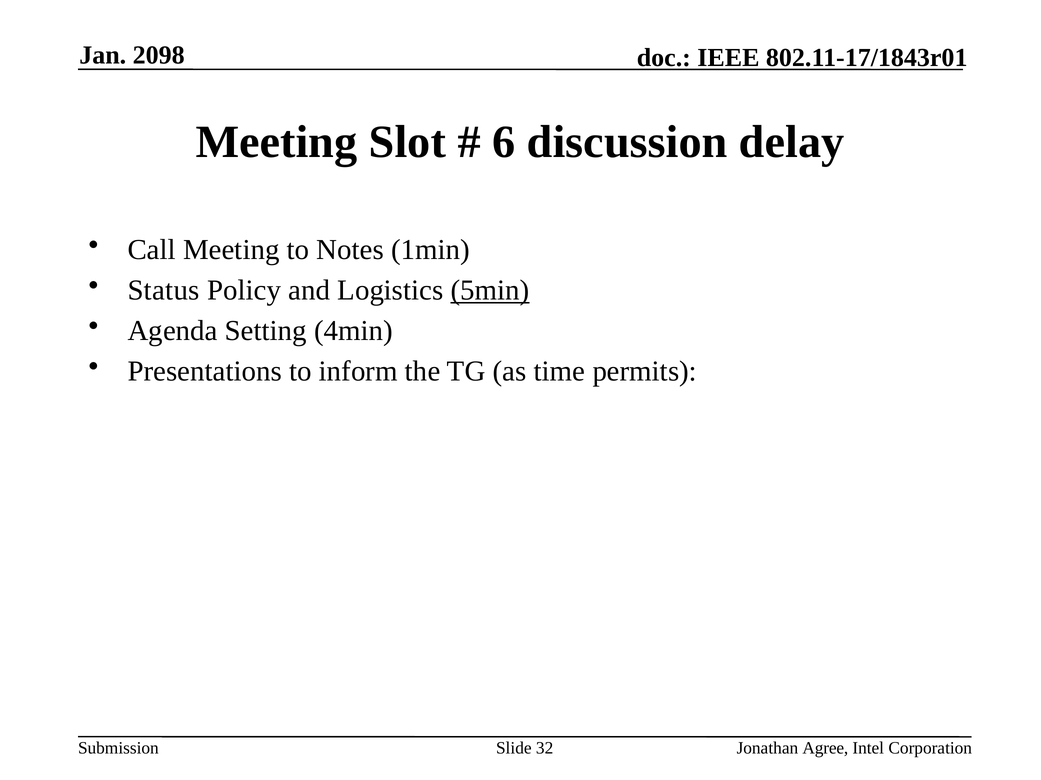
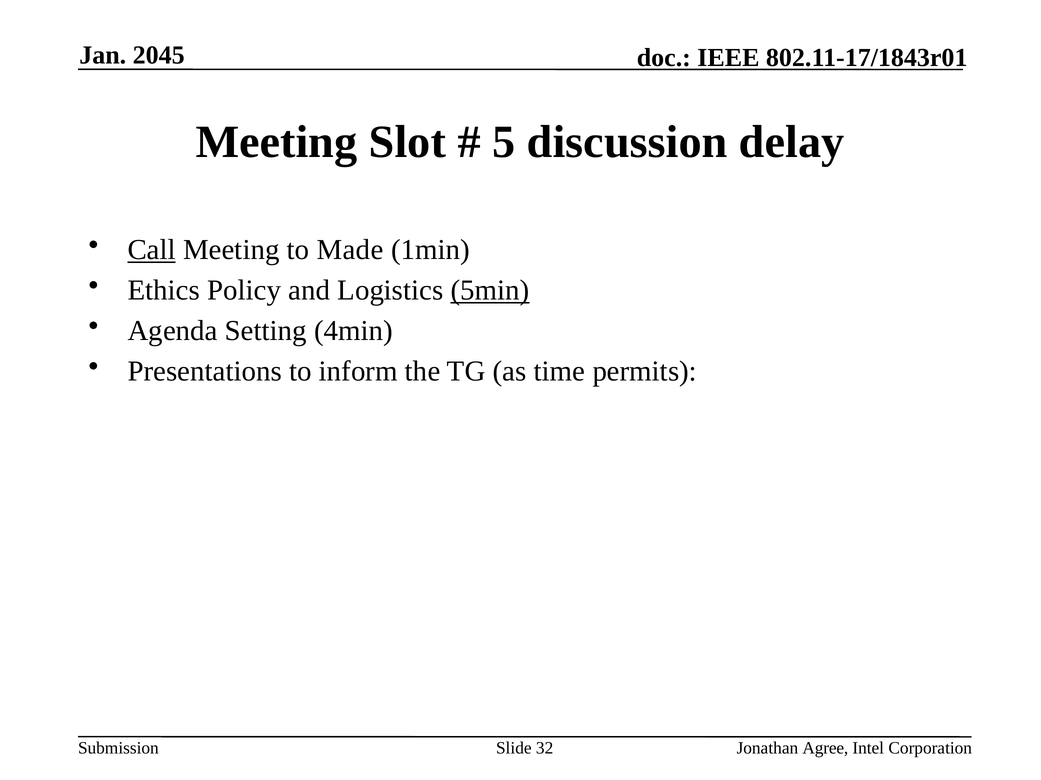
2098: 2098 -> 2045 (159, 55)
6: 6 -> 5 (504, 142)
Call underline: none -> present (152, 250)
Notes: Notes -> Made (350, 250)
Status: Status -> Ethics (164, 291)
